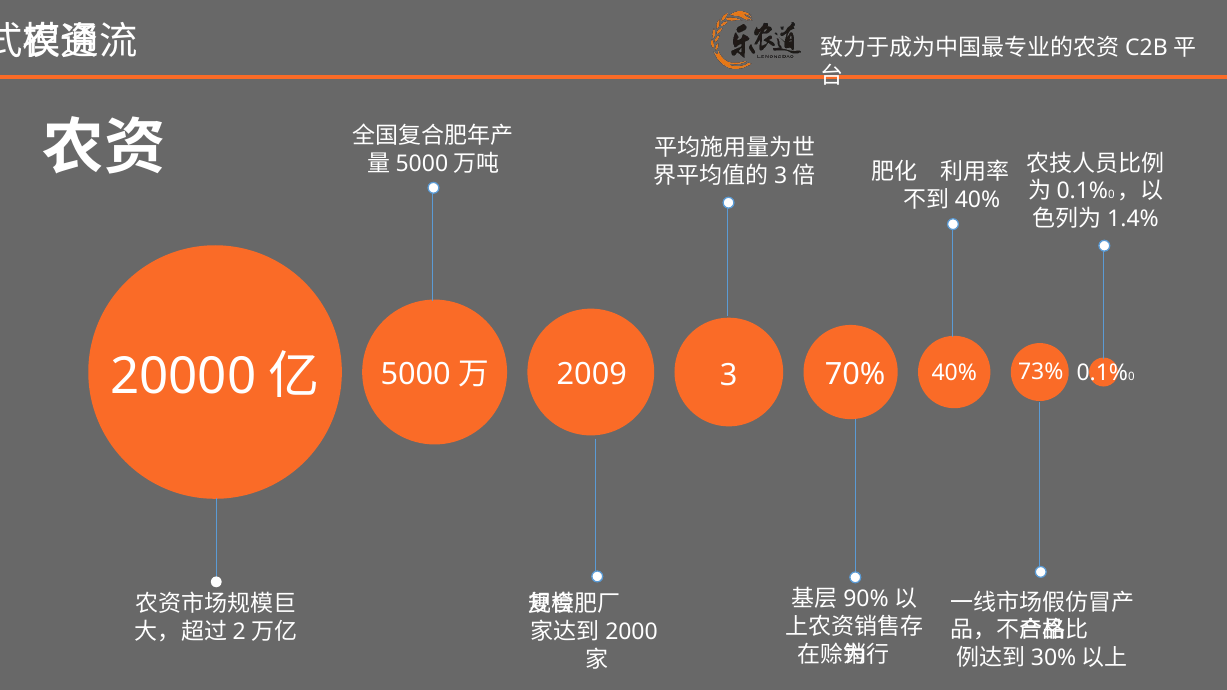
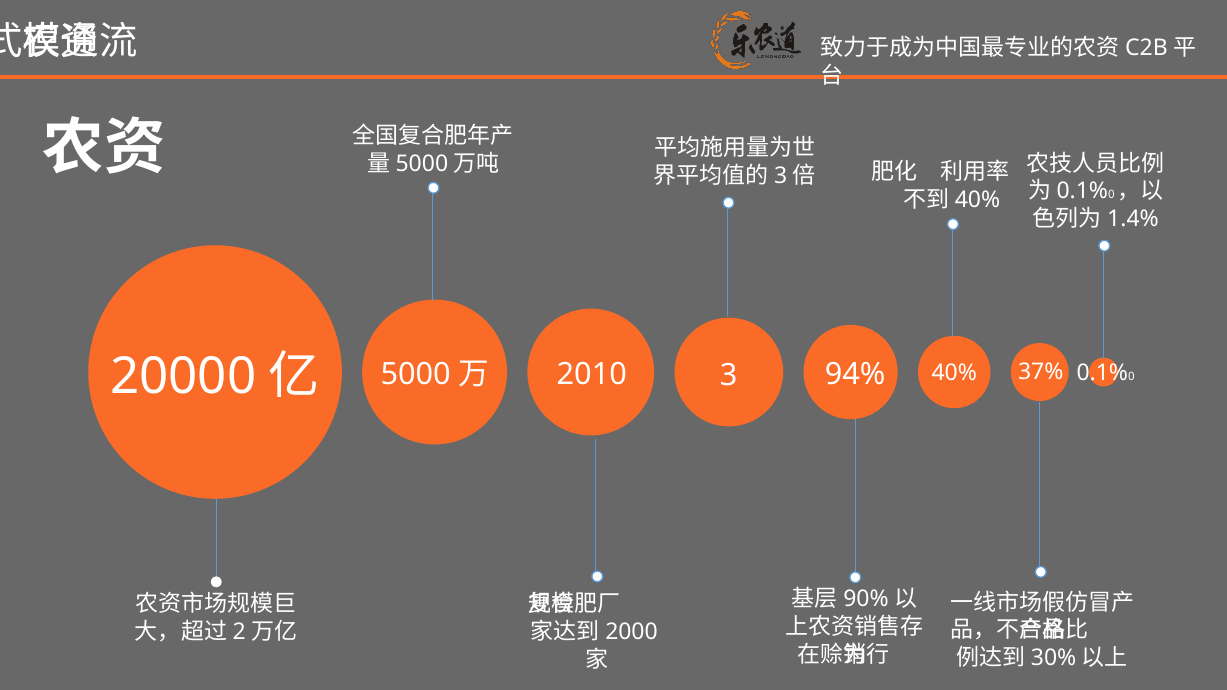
2009: 2009 -> 2010 (592, 374)
70%: 70% -> 94% (855, 374)
73%: 73% -> 37% (1041, 372)
